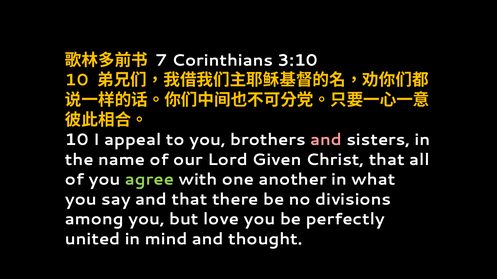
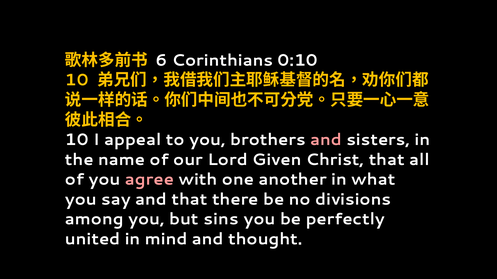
7: 7 -> 6 (162, 60)
3:10: 3:10 -> 0:10 (298, 60)
agree colour: light green -> pink (149, 180)
love: love -> sins (221, 220)
